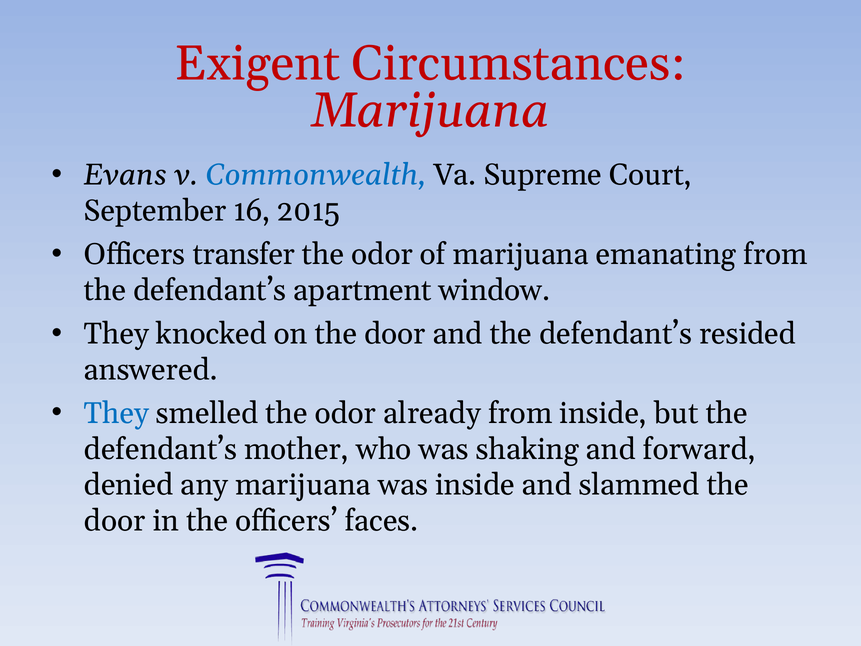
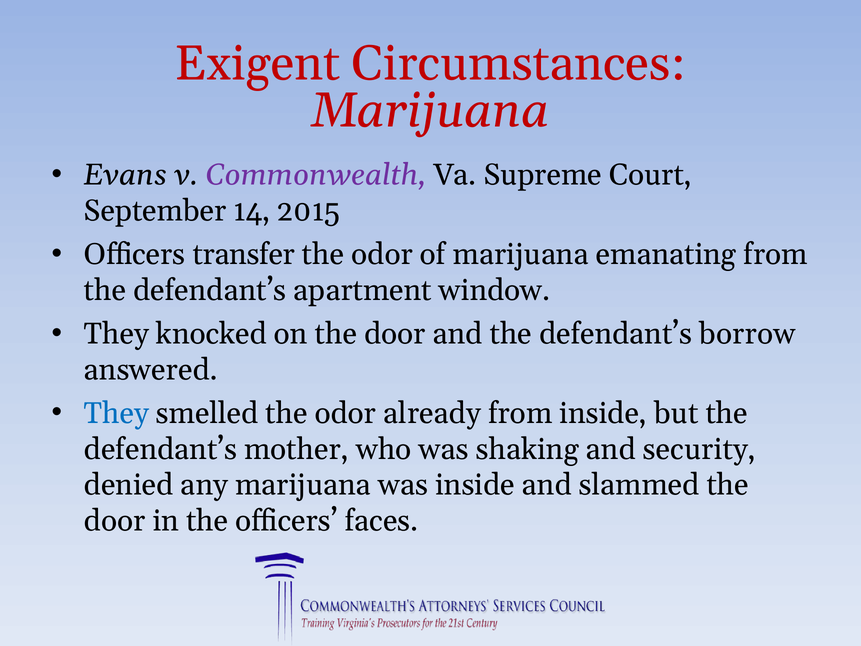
Commonwealth colour: blue -> purple (316, 175)
16: 16 -> 14 (252, 211)
resided: resided -> borrow (747, 334)
forward: forward -> security (699, 449)
